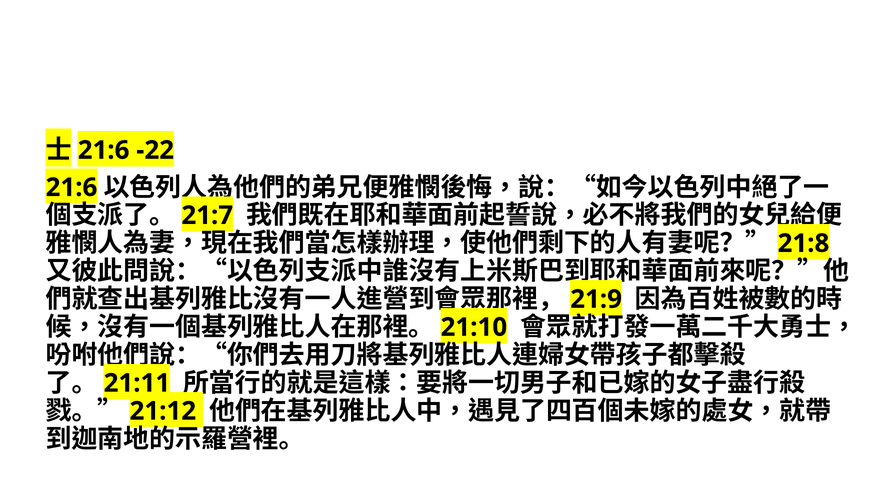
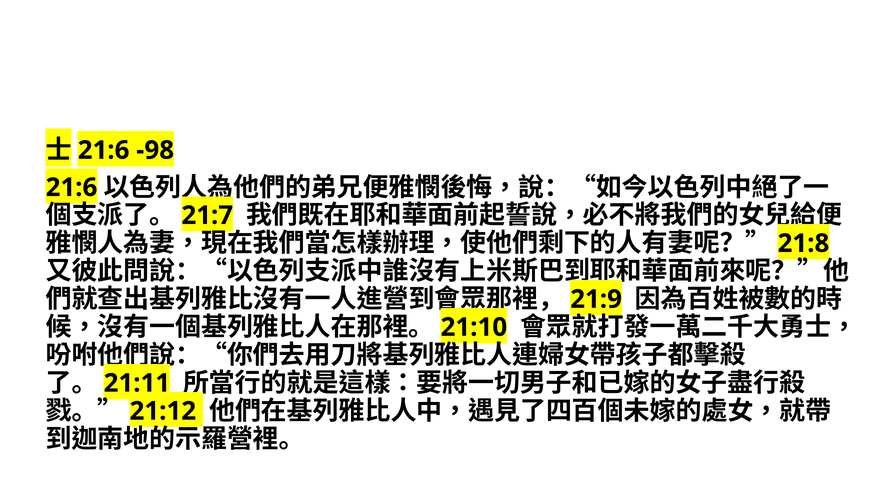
-22: -22 -> -98 (155, 150)
